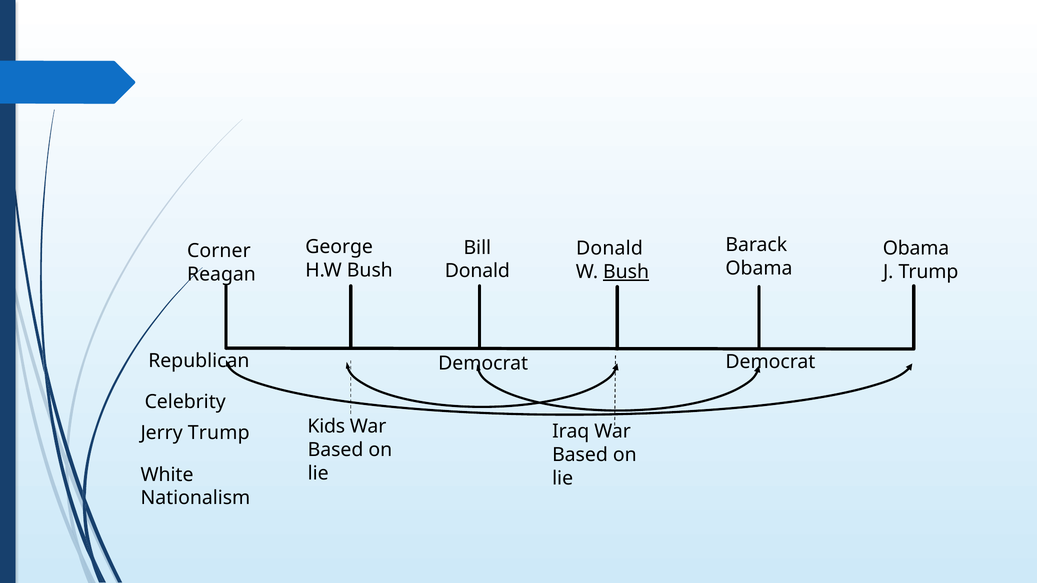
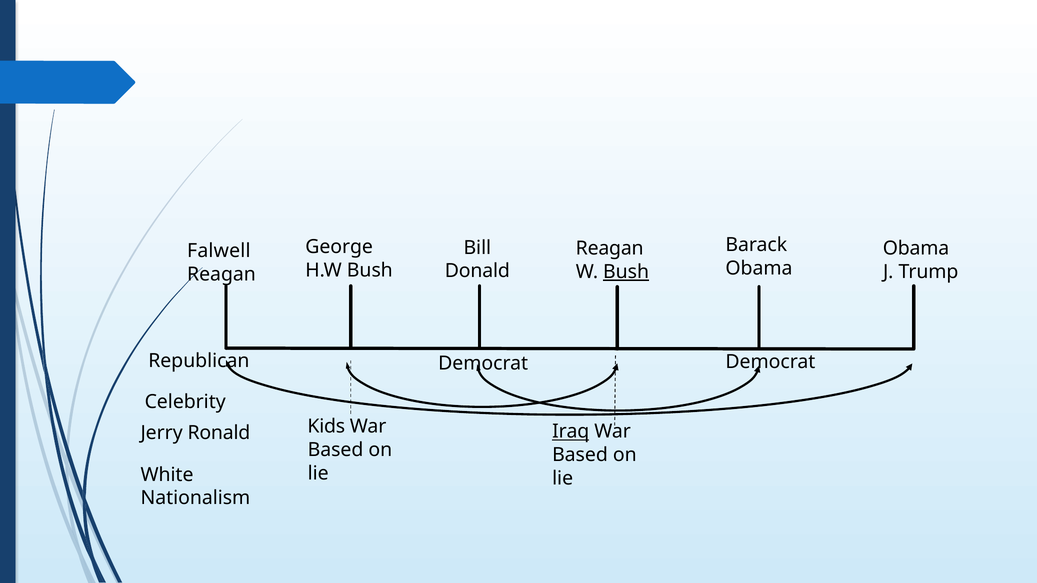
Donald: Donald -> Reagan (610, 249)
Corner: Corner -> Falwell (219, 251)
Iraq underline: none -> present (571, 432)
Jerry Trump: Trump -> Ronald (219, 433)
